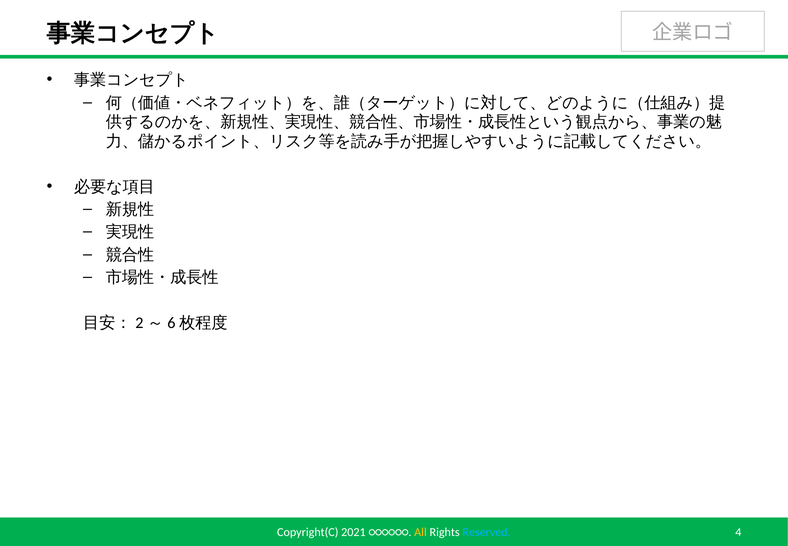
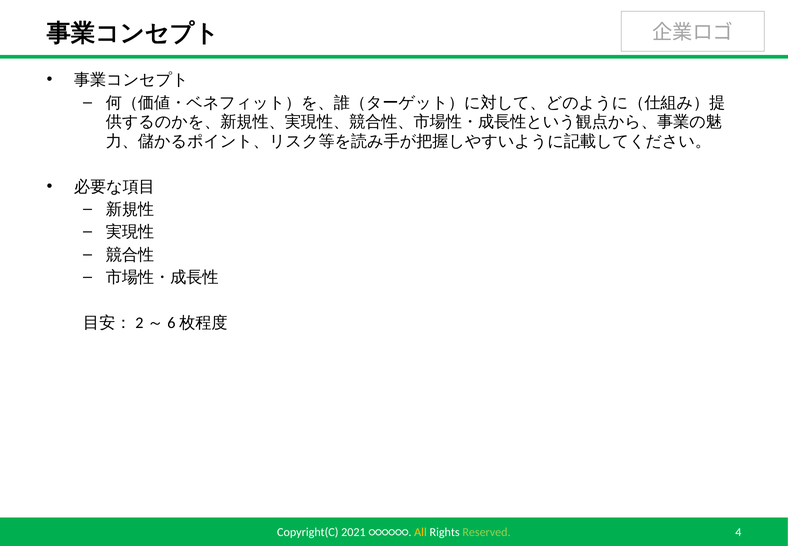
Reserved colour: light blue -> light green (487, 532)
